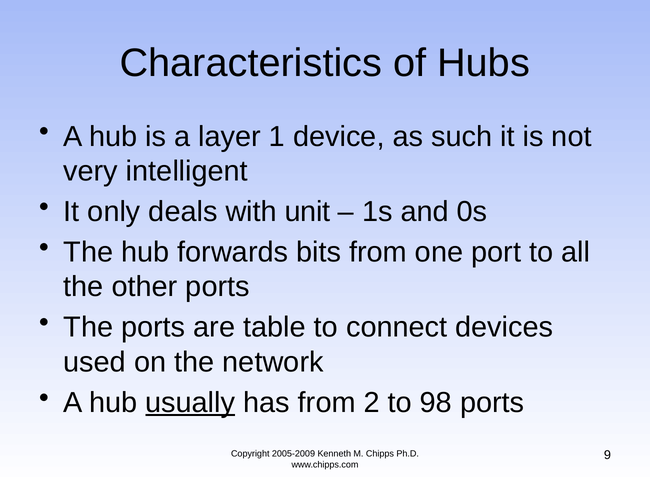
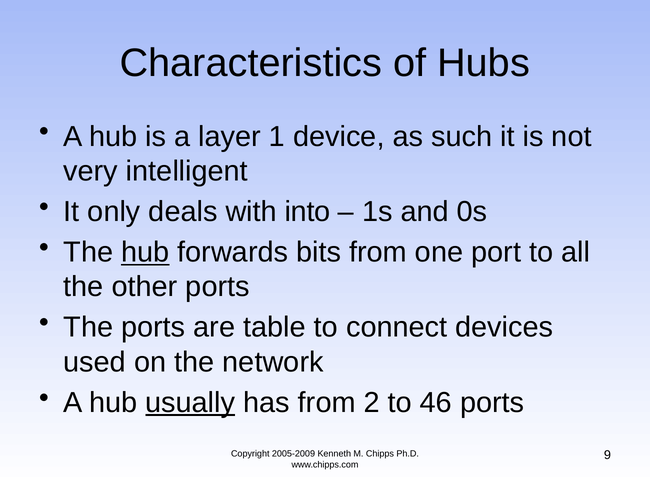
unit: unit -> into (308, 211)
hub underline: none -> present (145, 252)
98: 98 -> 46 (436, 402)
